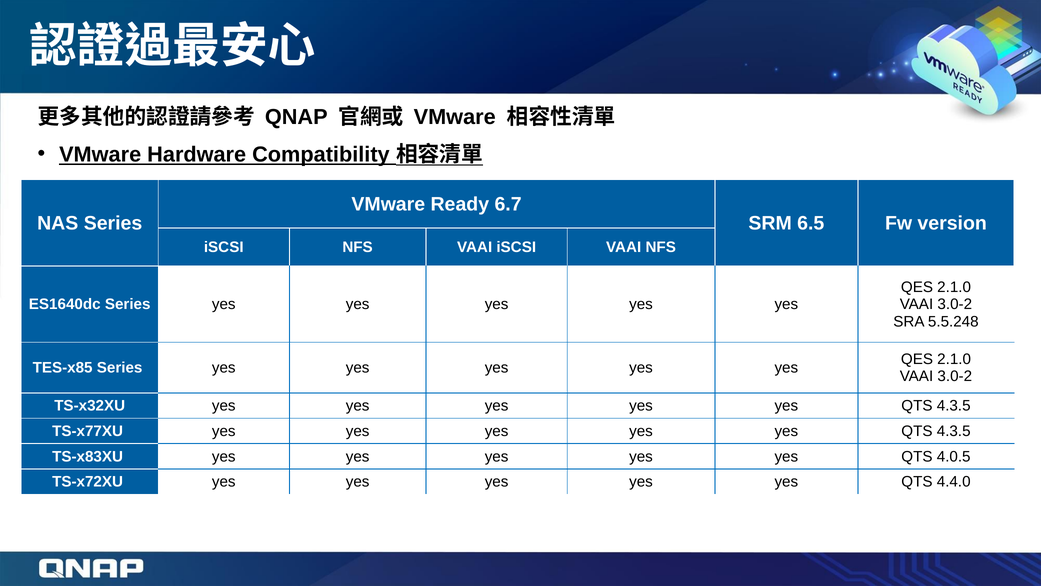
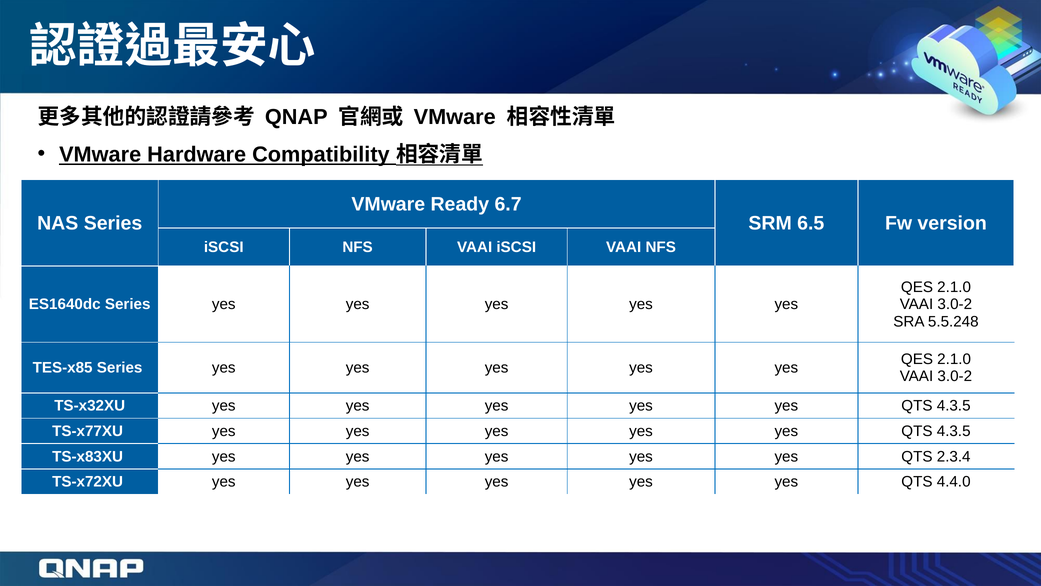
4.0.5: 4.0.5 -> 2.3.4 (954, 456)
